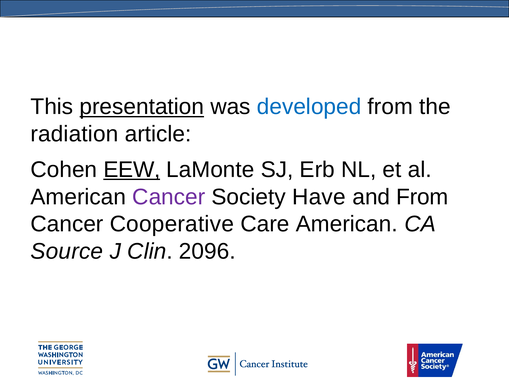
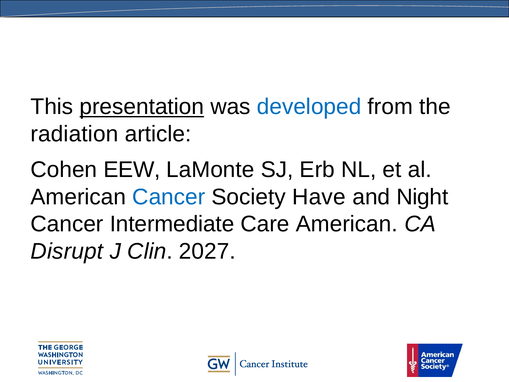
EEW underline: present -> none (132, 170)
Cancer colour: purple -> blue (169, 197)
and From: From -> Night (422, 197)
Cooperative: Cooperative -> Intermediate (172, 224)
Source: Source -> Disrupt (67, 251)
2096: 2096 -> 2027 (207, 251)
